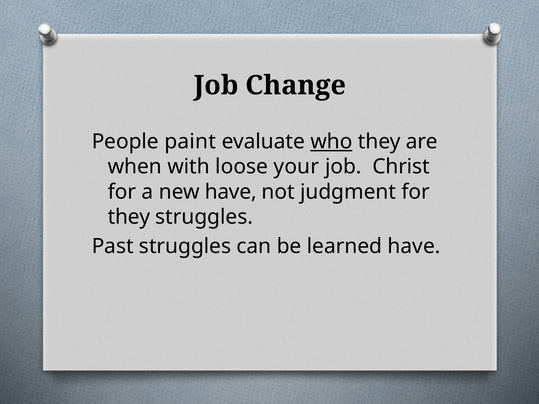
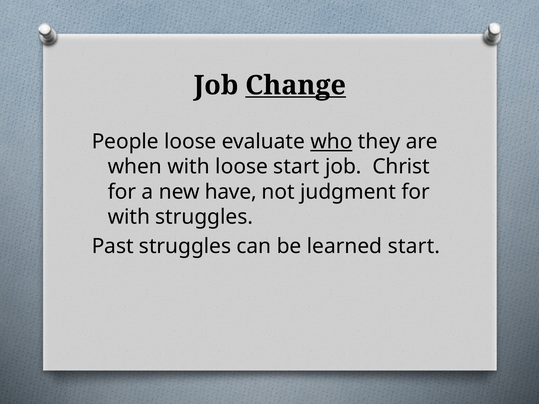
Change underline: none -> present (296, 85)
People paint: paint -> loose (190, 142)
loose your: your -> start (296, 167)
they: they -> with (129, 217)
learned have: have -> start (414, 247)
